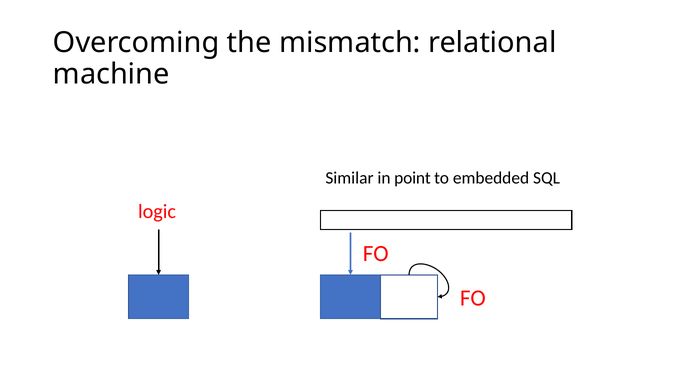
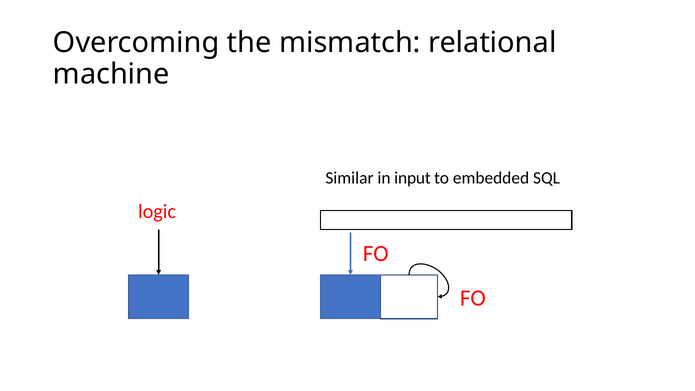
point: point -> input (412, 178)
